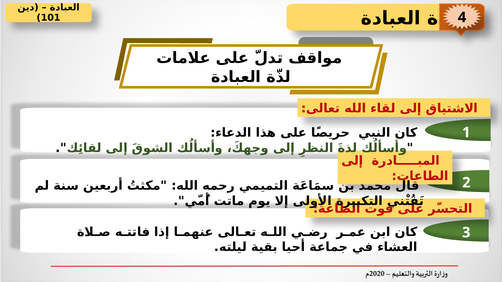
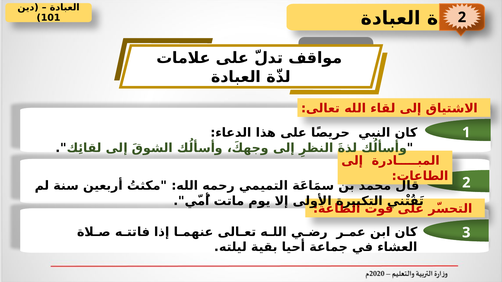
4: 4 -> 2 (462, 17)
